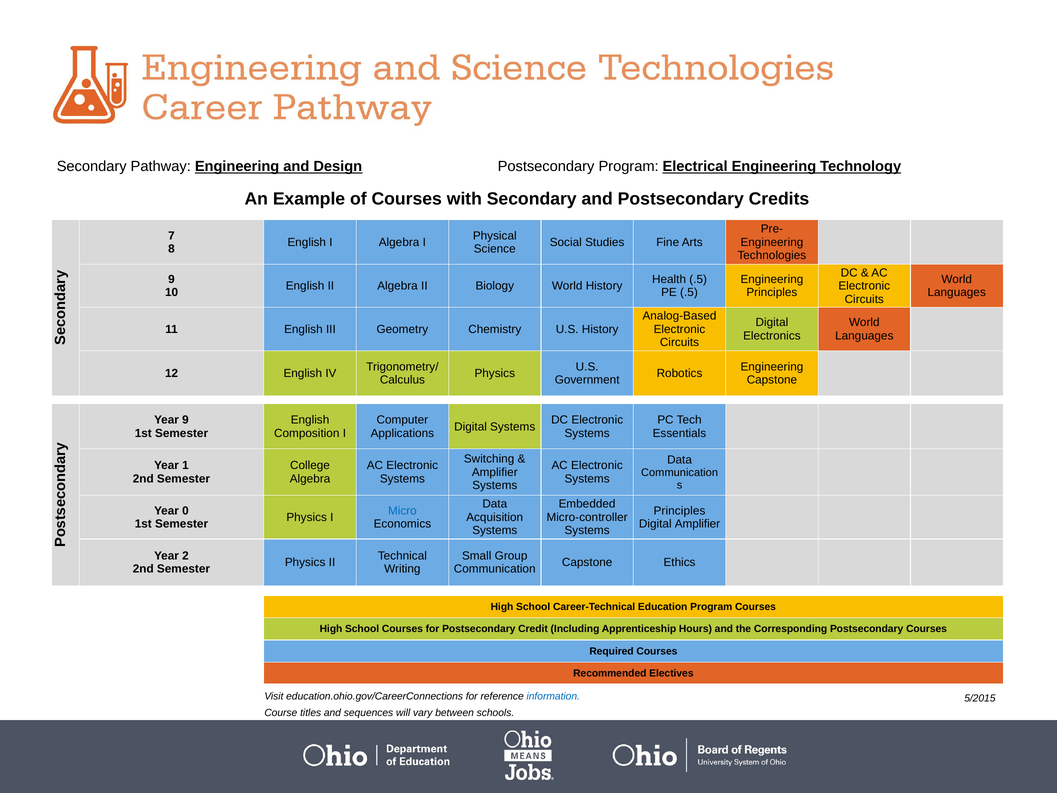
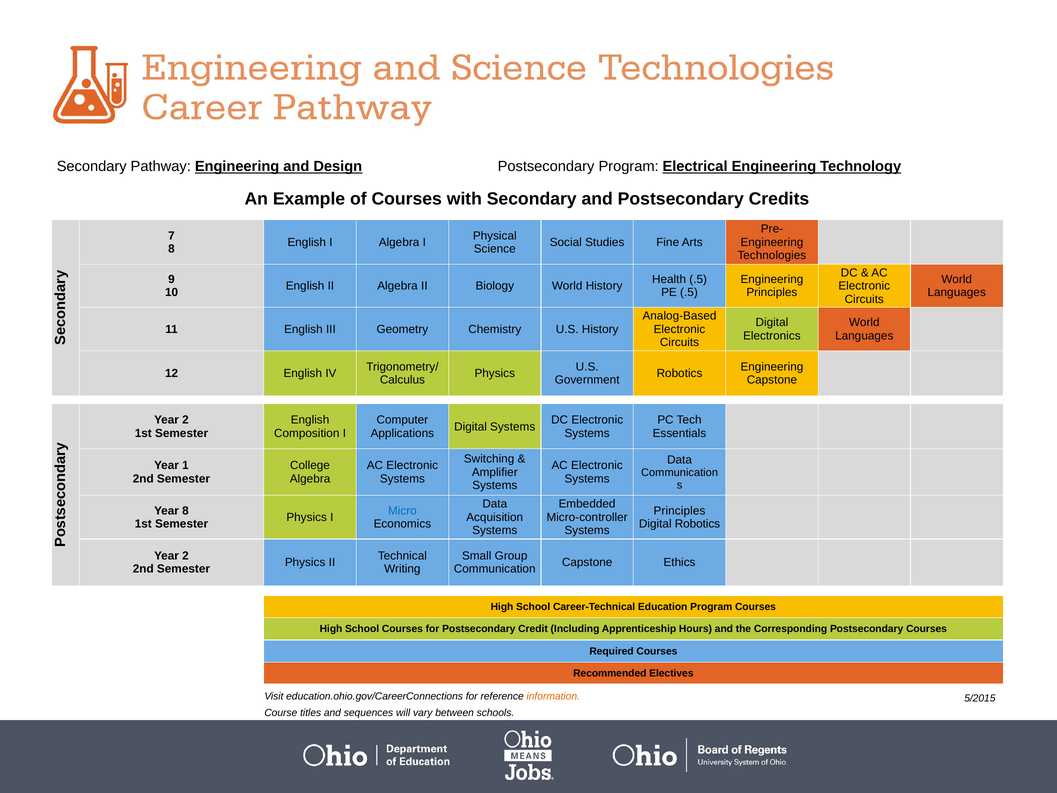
9: 9 -> 2 (186, 420)
Year 0: 0 -> 8 (186, 511)
Digital Amplifier: Amplifier -> Robotics (697, 524)
information colour: blue -> orange (553, 696)
